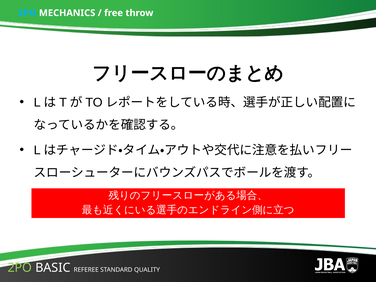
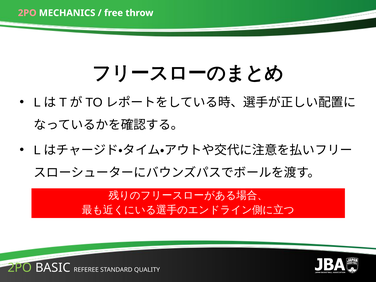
2PO colour: light blue -> pink (27, 13)
